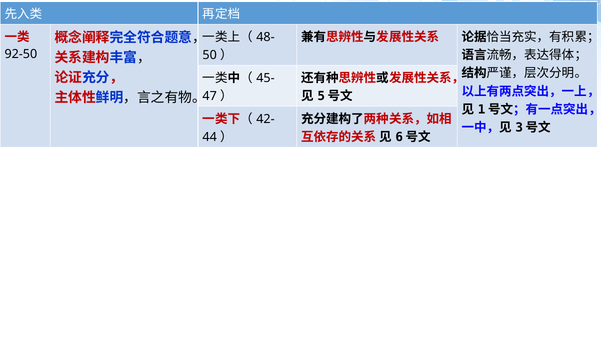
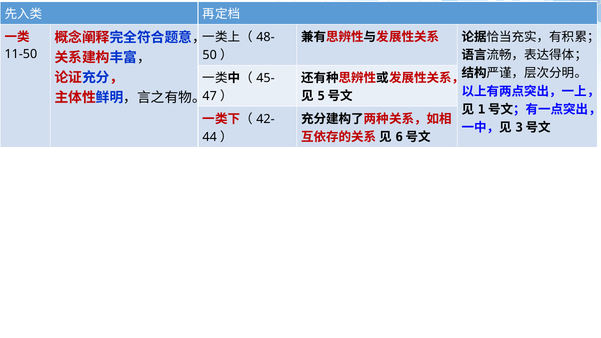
92-50: 92-50 -> 11-50 (21, 54)
